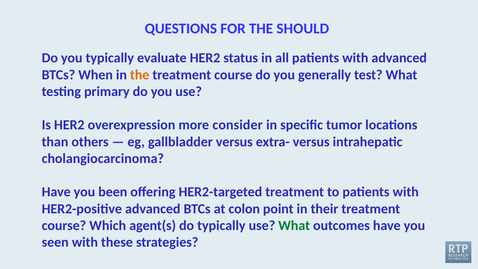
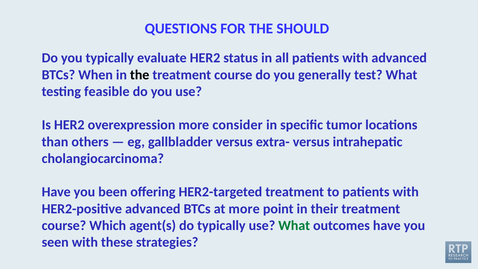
the colour: orange -> black (140, 75)
primary: primary -> feasible (107, 91)
at colon: colon -> more (244, 209)
